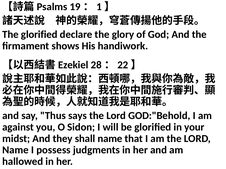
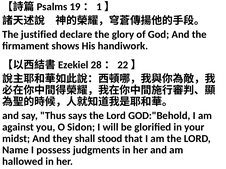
The glorified: glorified -> justified (39, 35)
shall name: name -> stood (110, 139)
